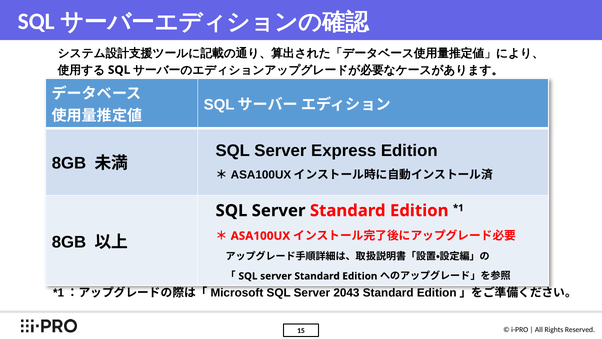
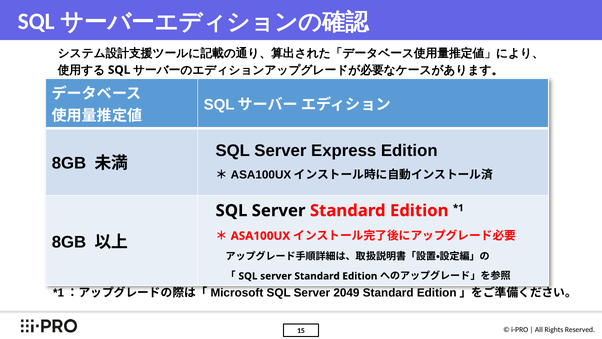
2043: 2043 -> 2049 (346, 293)
